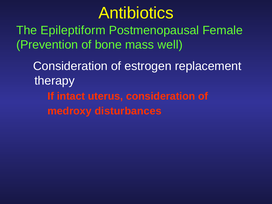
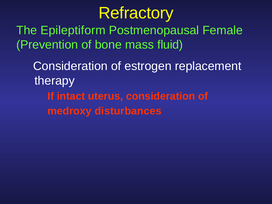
Antibiotics: Antibiotics -> Refractory (136, 13)
well: well -> fluid (170, 45)
